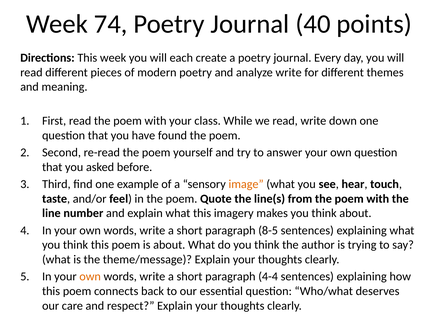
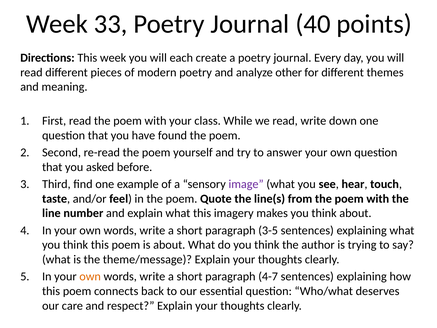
74: 74 -> 33 (111, 24)
analyze write: write -> other (289, 72)
image colour: orange -> purple (246, 184)
8-5: 8-5 -> 3-5 (268, 230)
4-4: 4-4 -> 4-7 (268, 276)
